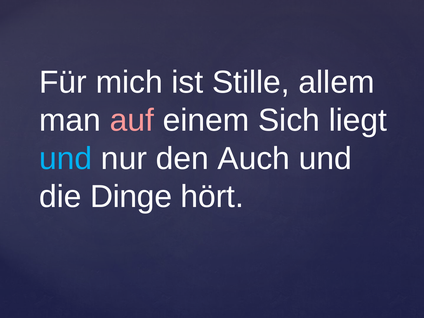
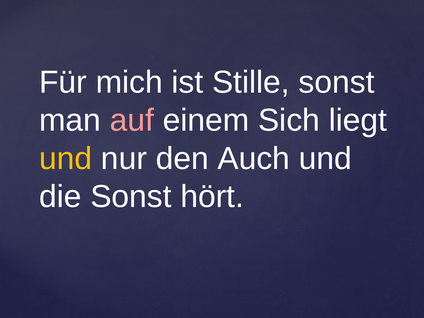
Stille allem: allem -> sonst (337, 82)
und colour: light blue -> yellow (66, 159)
die Dinge: Dinge -> Sonst (131, 197)
